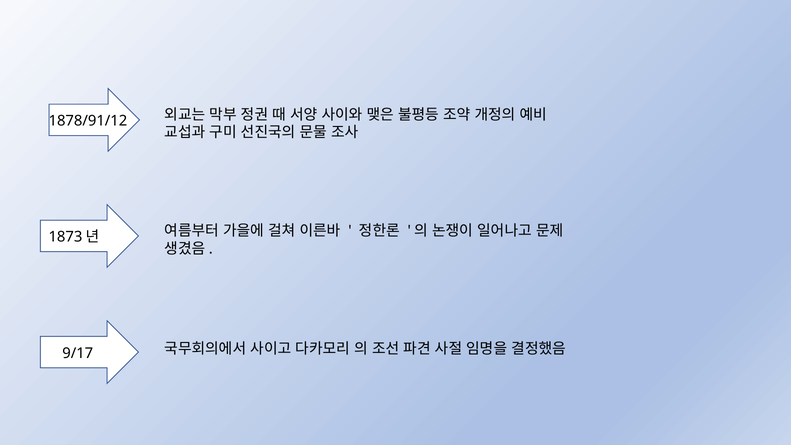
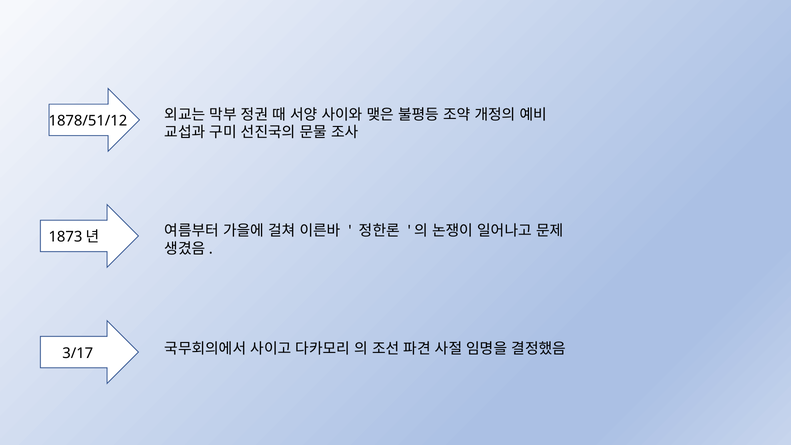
1878/91/12: 1878/91/12 -> 1878/51/12 (88, 121)
9/17: 9/17 -> 3/17 (78, 353)
